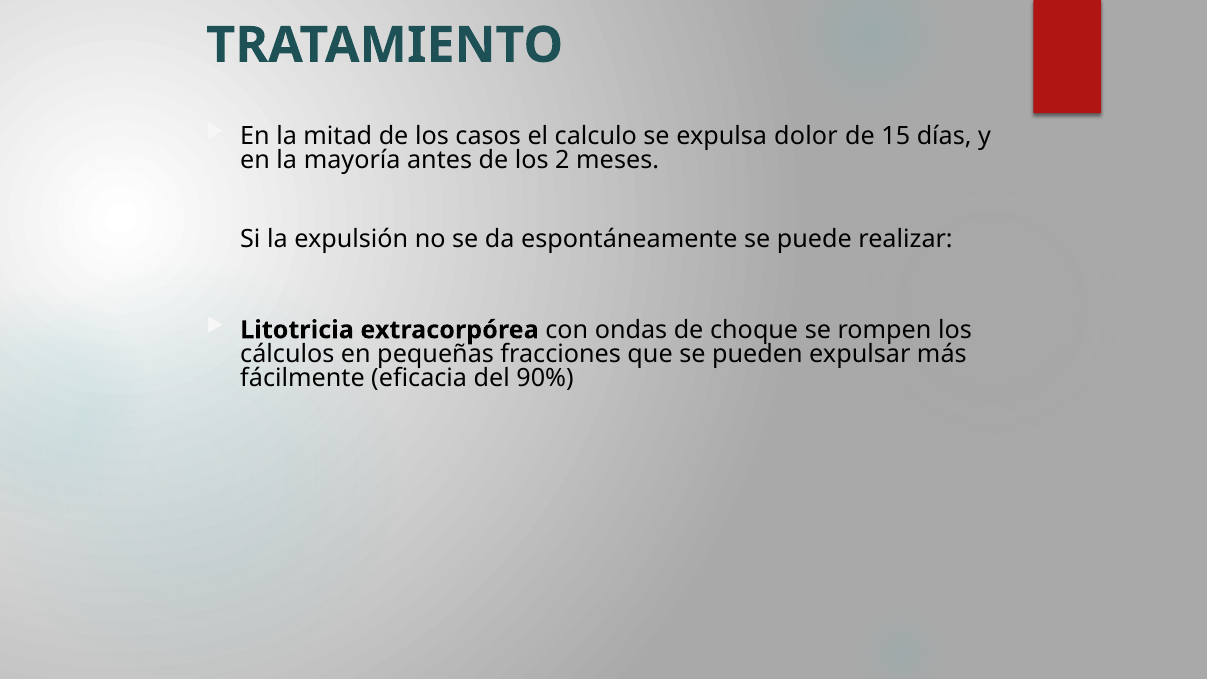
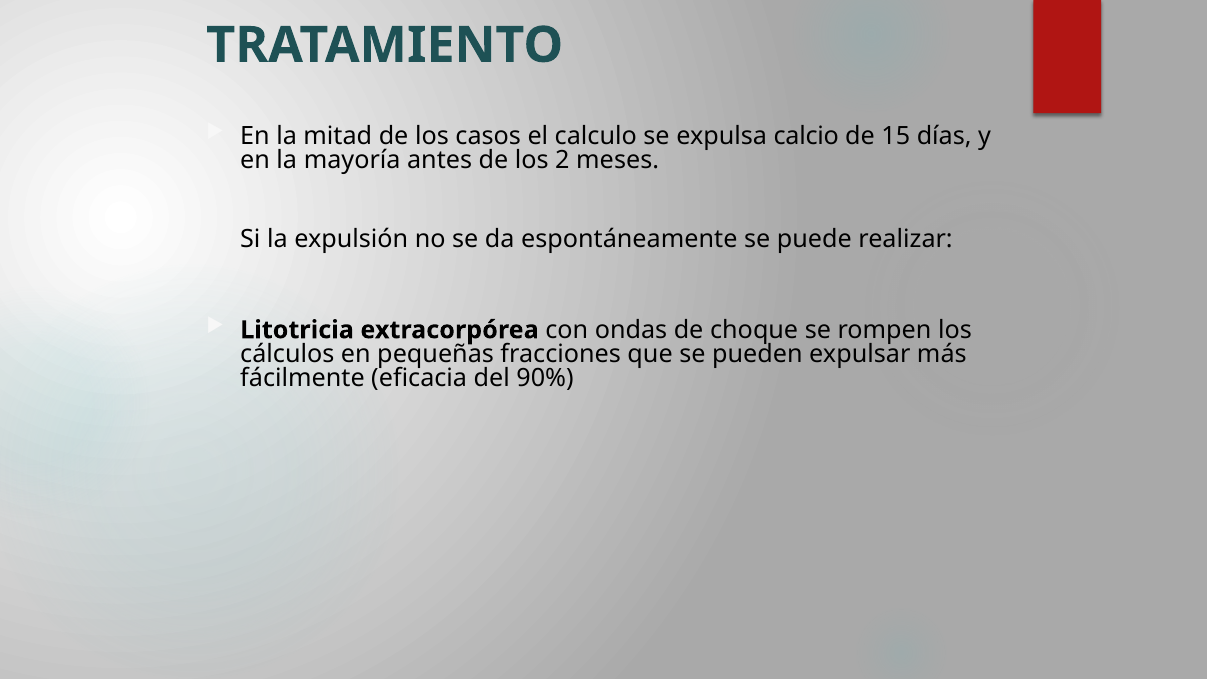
dolor: dolor -> calcio (806, 136)
